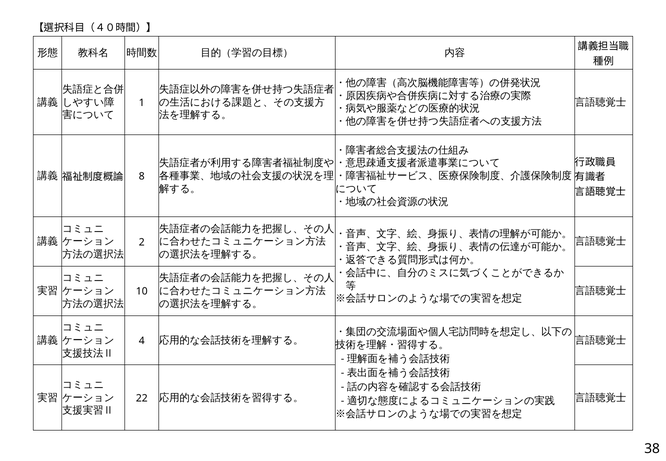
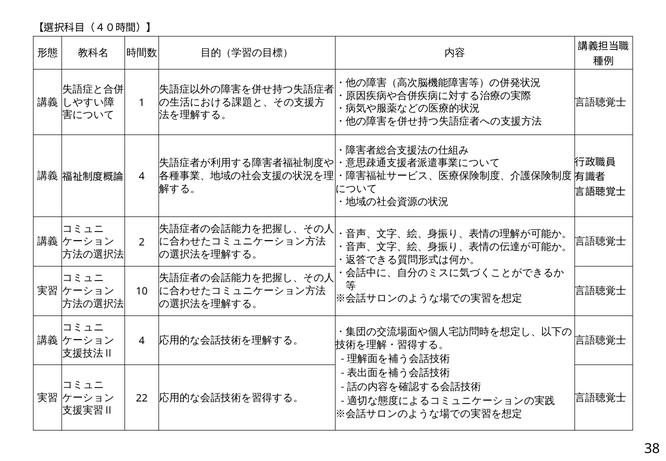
8: 8 -> 4 (142, 177)
